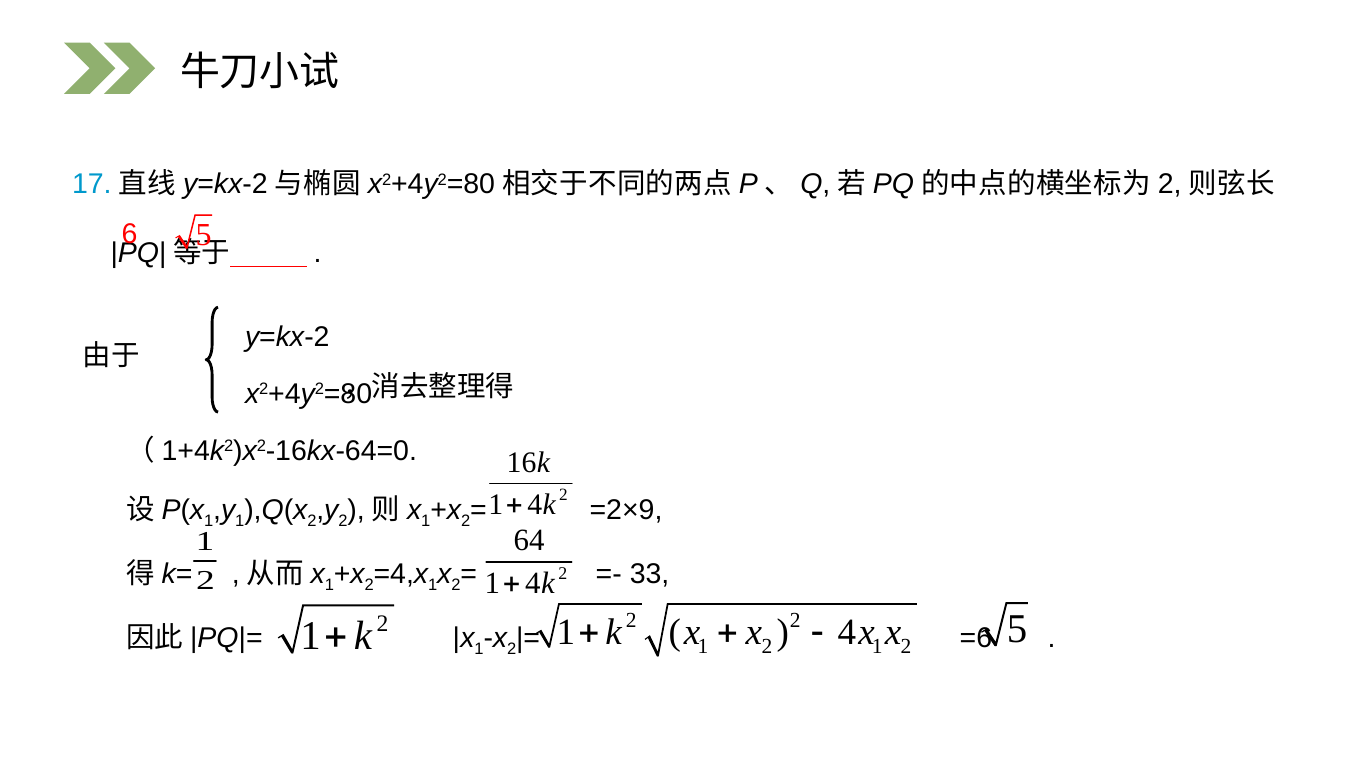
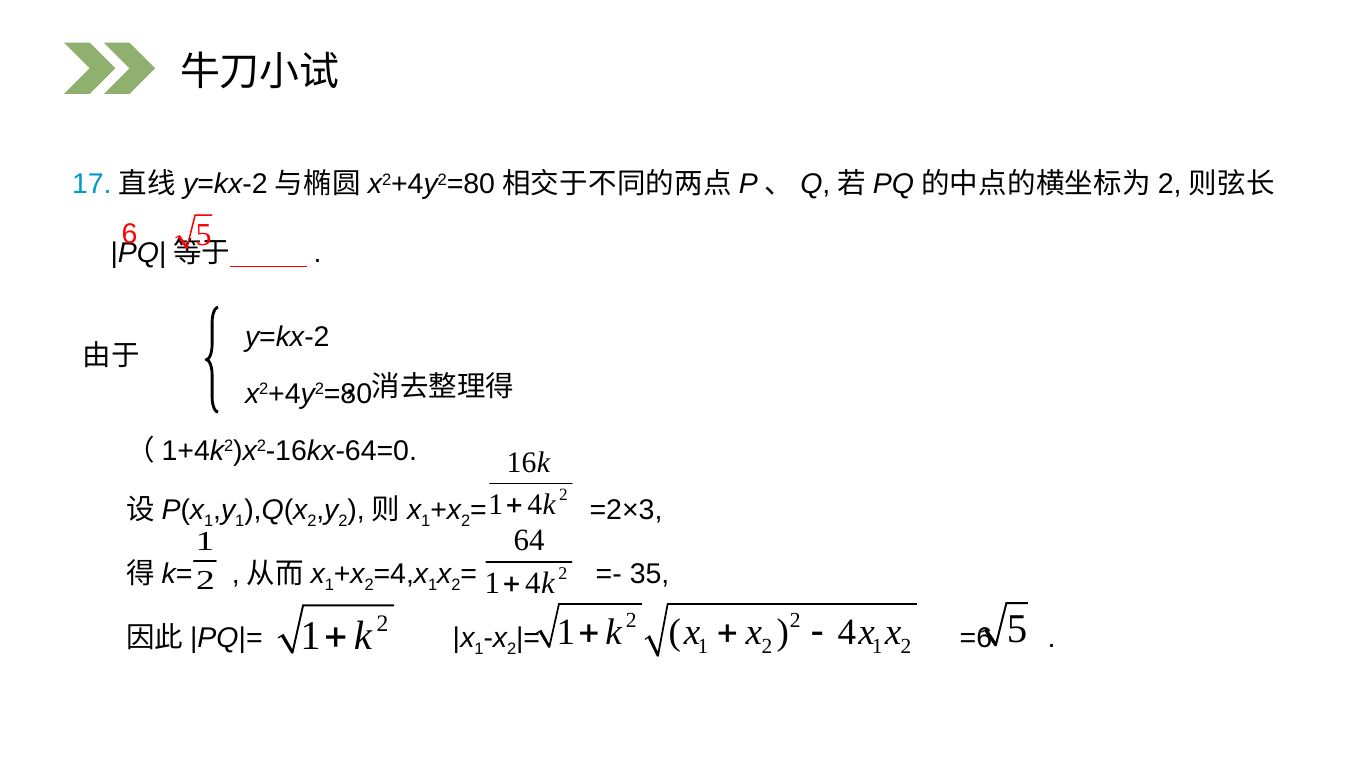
=2×9: =2×9 -> =2×3 (626, 510)
33: 33 -> 35 (650, 574)
